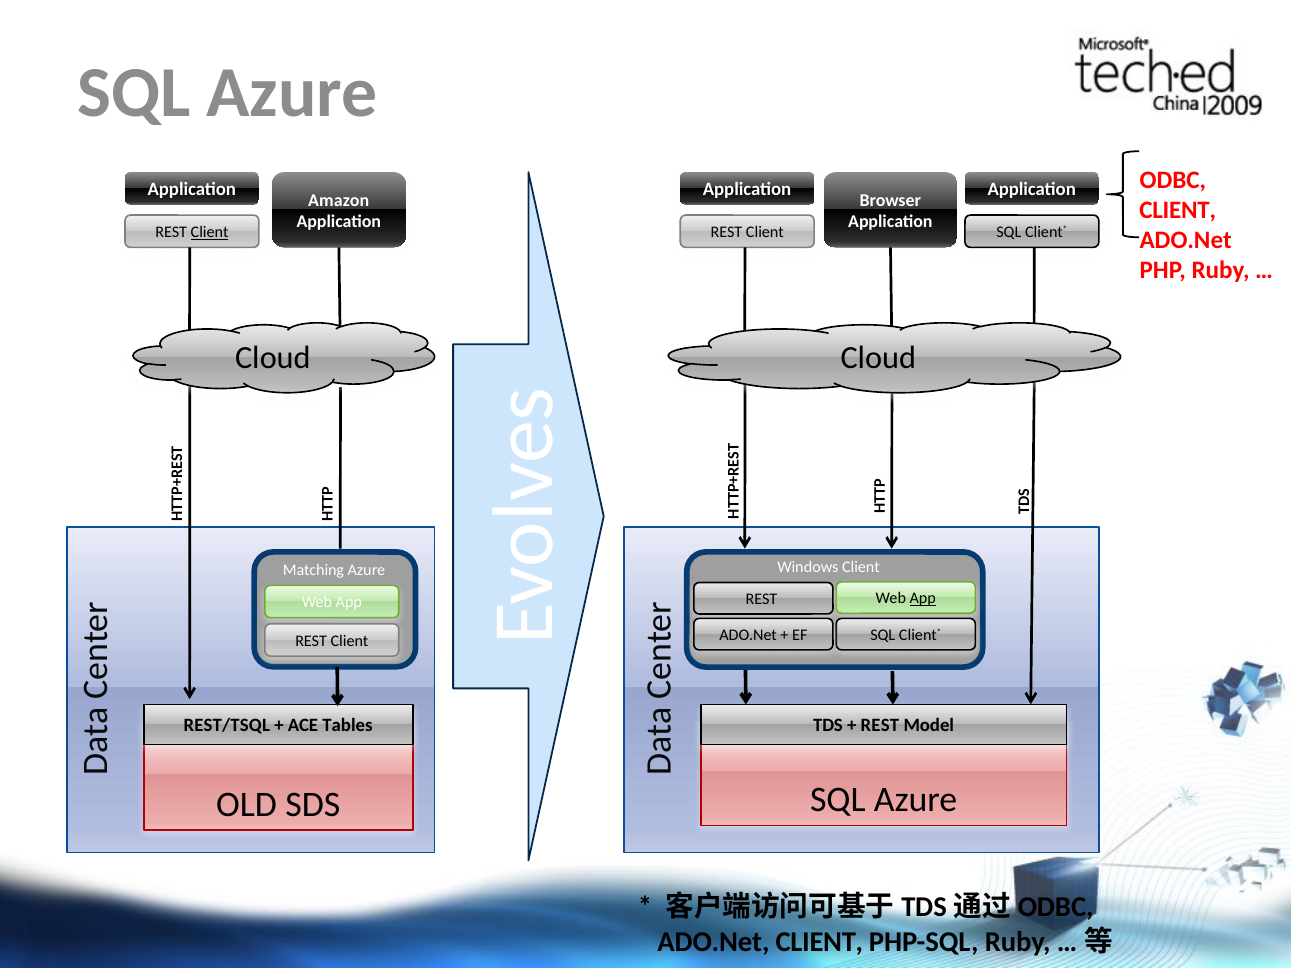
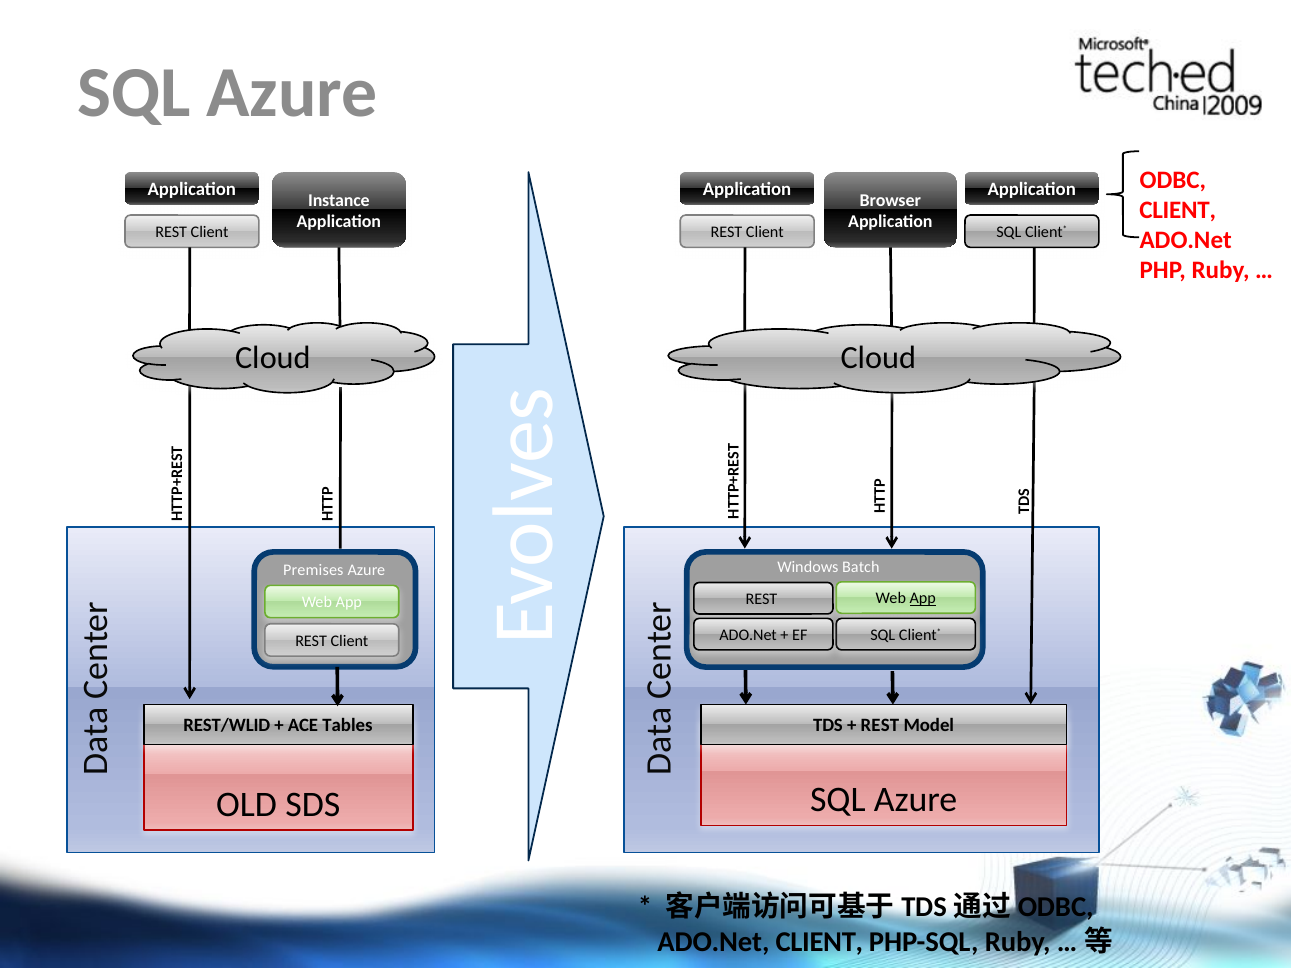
Amazon: Amazon -> Instance (339, 200)
Client underline: present -> none (210, 232)
Windows Client: Client -> Batch (861, 567)
Matching: Matching -> Premises (313, 570)
REST/TSQL: REST/TSQL -> REST/WLID (227, 726)
